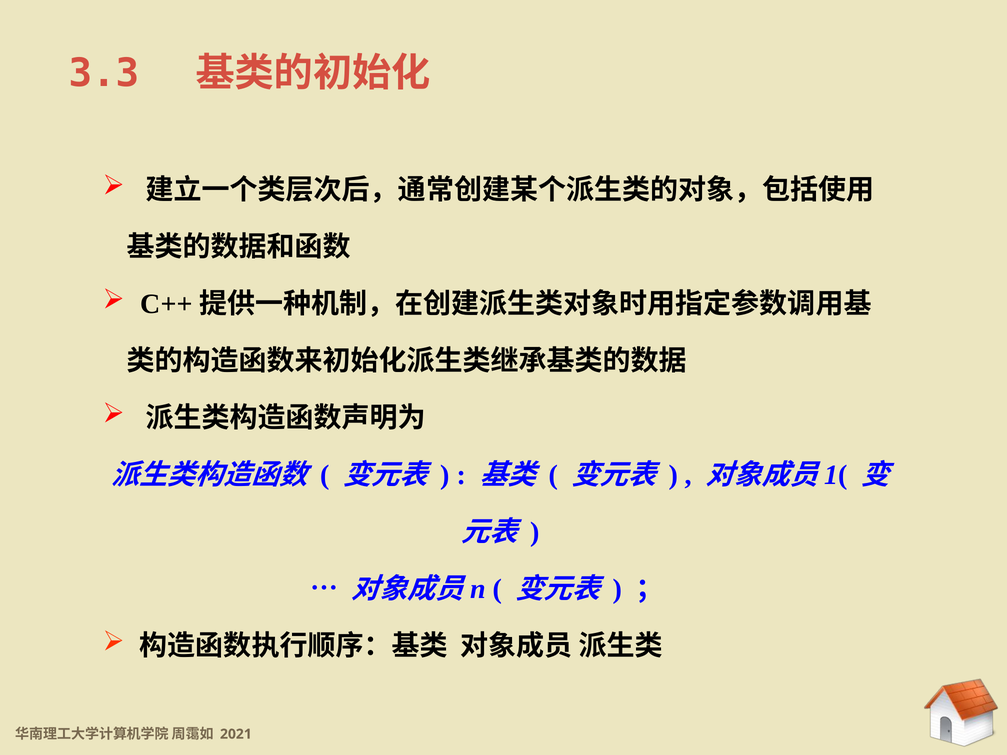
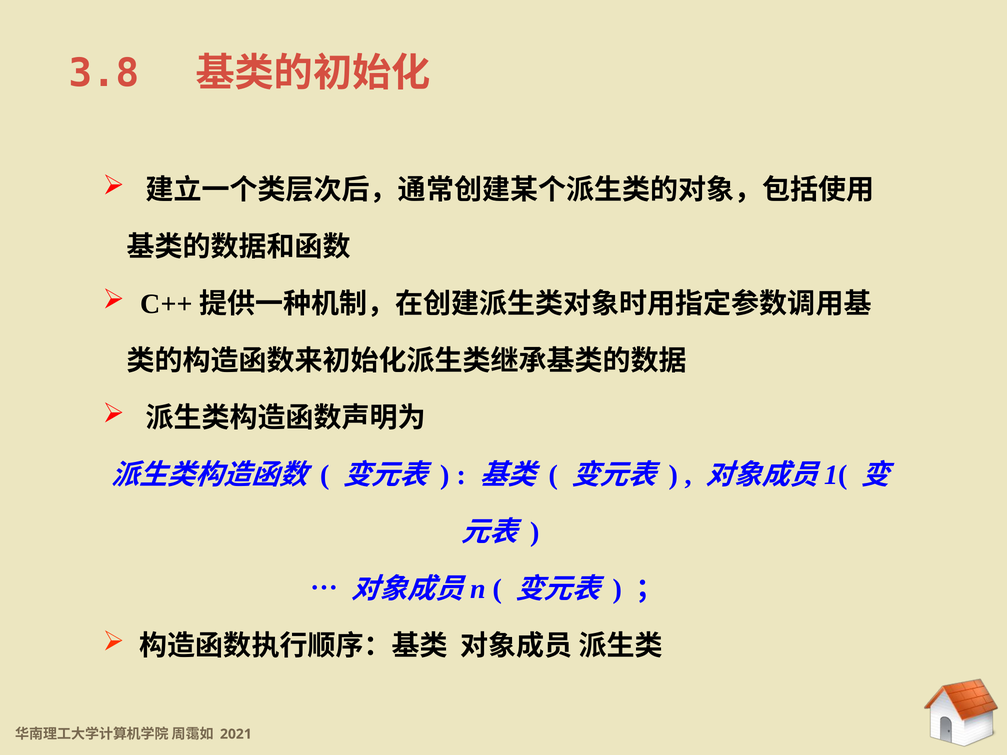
3.3: 3.3 -> 3.8 (104, 73)
